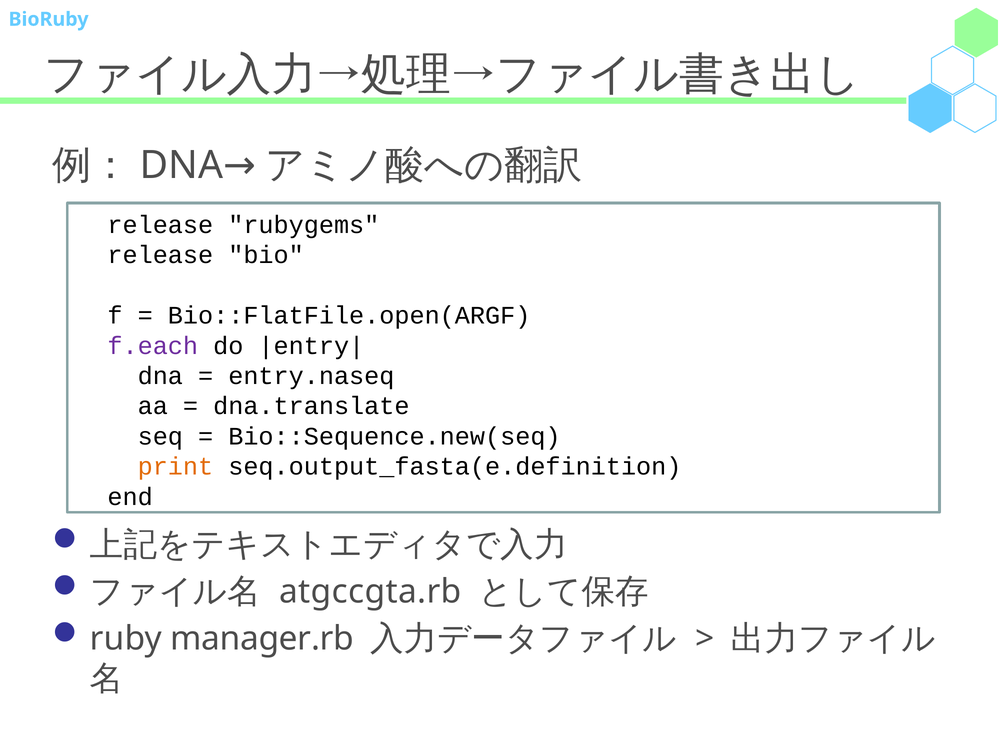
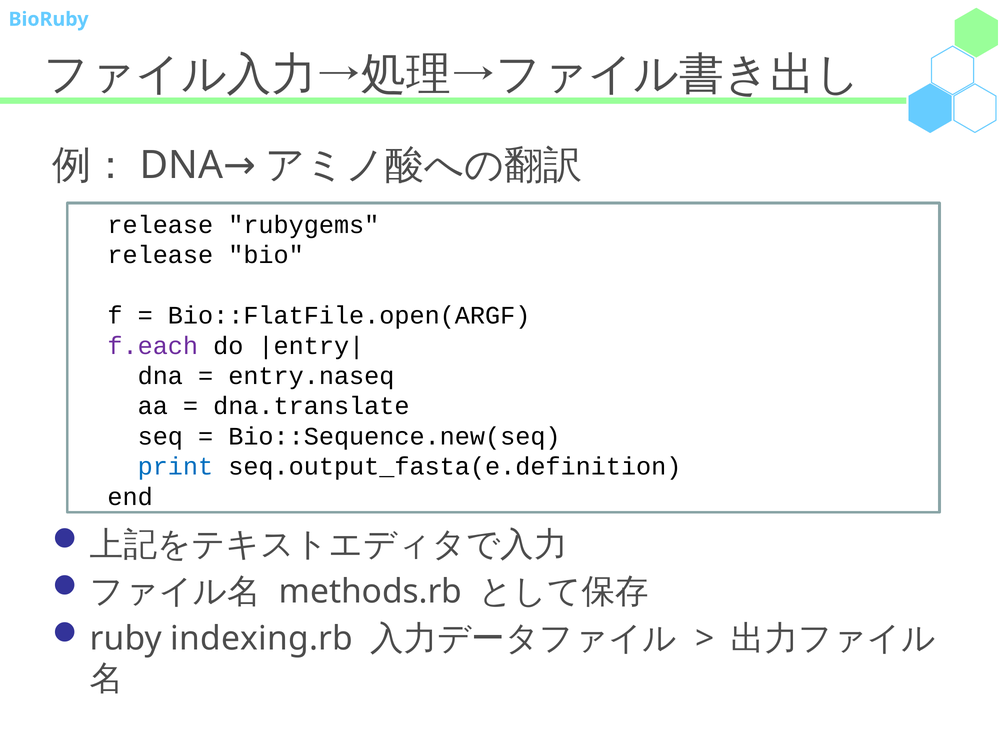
print colour: orange -> blue (175, 467)
atgccgta.rb: atgccgta.rb -> methods.rb (370, 592)
manager.rb: manager.rb -> indexing.rb (262, 639)
